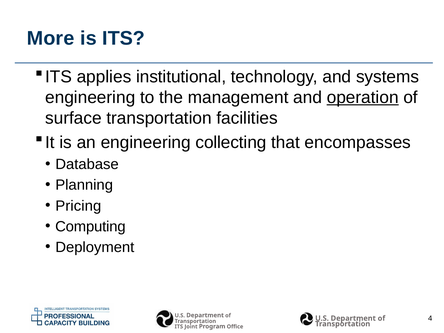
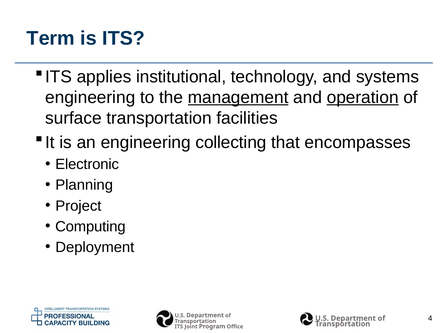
More: More -> Term (51, 38)
management underline: none -> present (238, 97)
Database: Database -> Electronic (87, 164)
Pricing: Pricing -> Project (78, 206)
